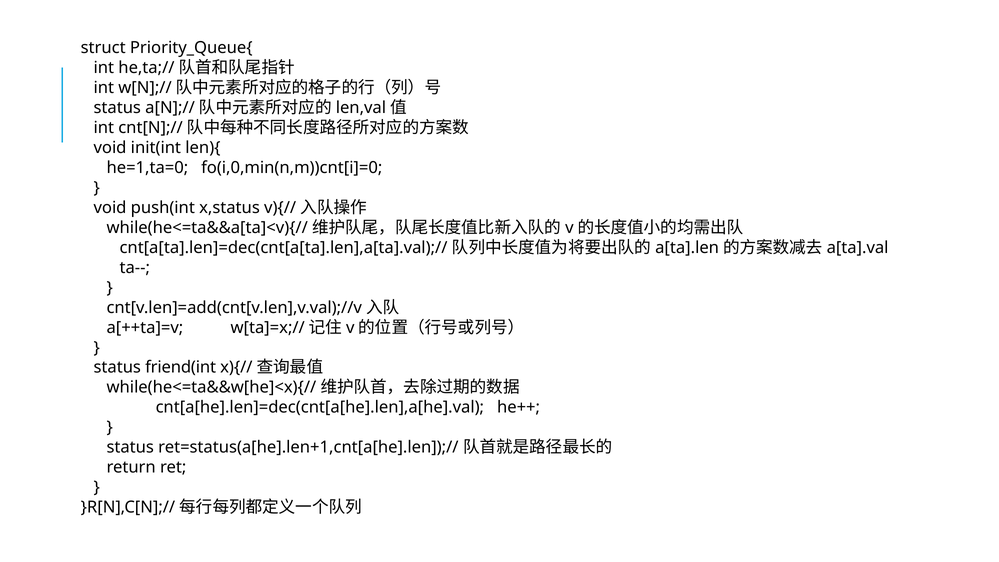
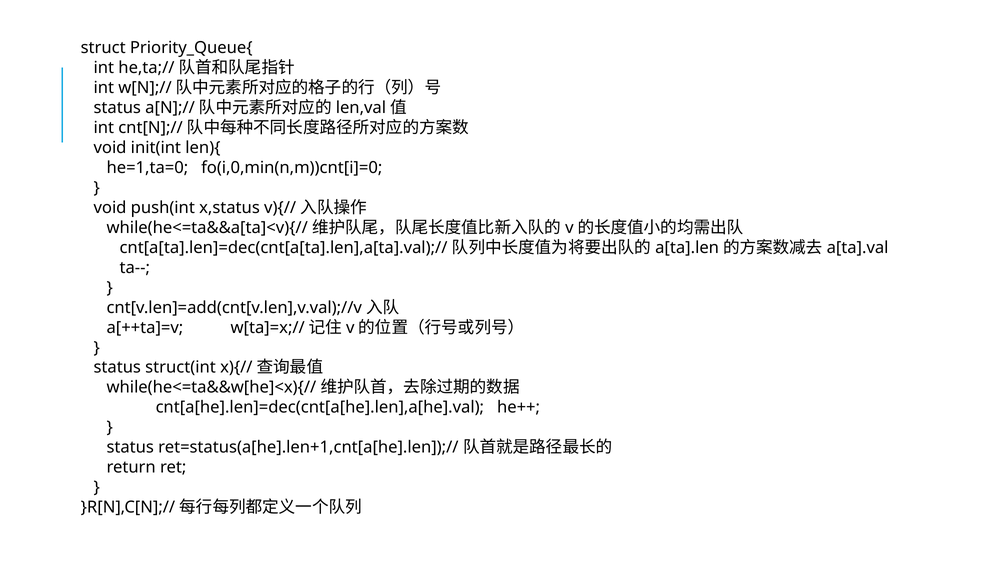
friend(int: friend(int -> struct(int (181, 367)
